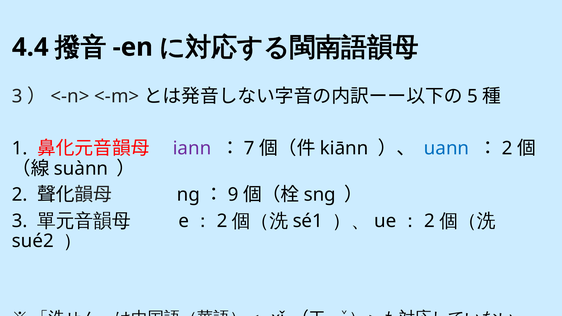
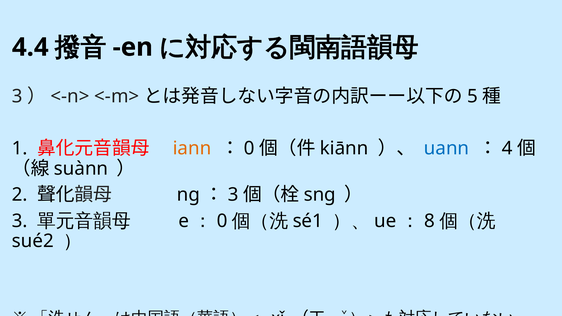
iann colour: purple -> orange (192, 148)
7: 7 -> 0 (249, 148)
2: 2 -> 4 (507, 148)
9: 9 -> 3 (233, 195)
2: 2 -> 0 (222, 221)
2: 2 -> 8 (430, 221)
